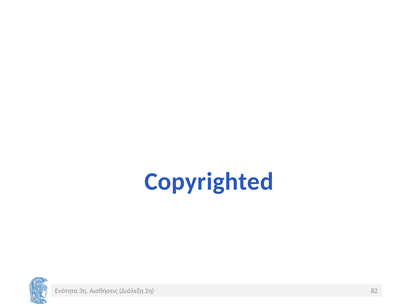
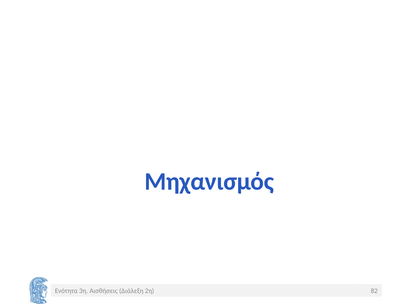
Copyrighted: Copyrighted -> Μηχανισμός (209, 181)
